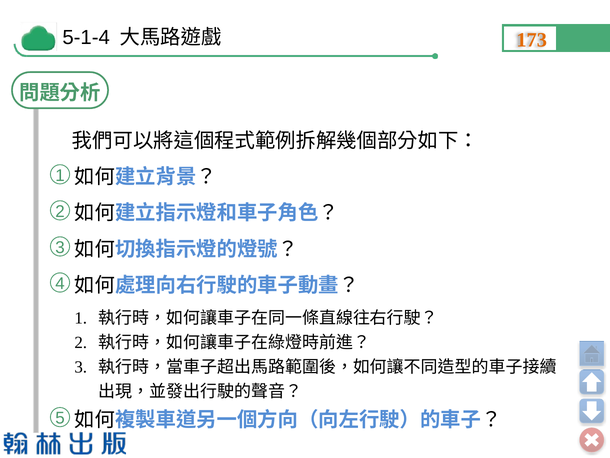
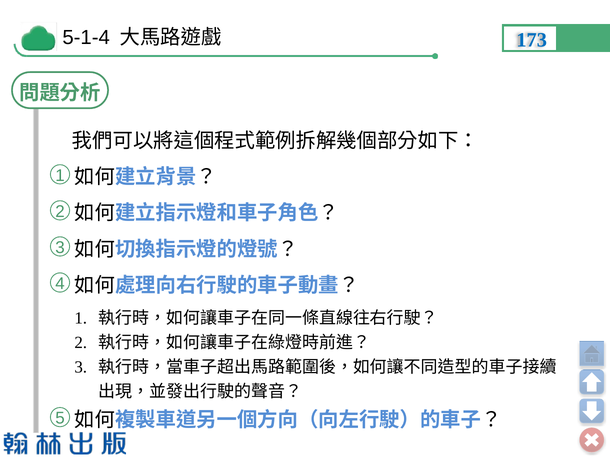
173 colour: orange -> blue (532, 40)
